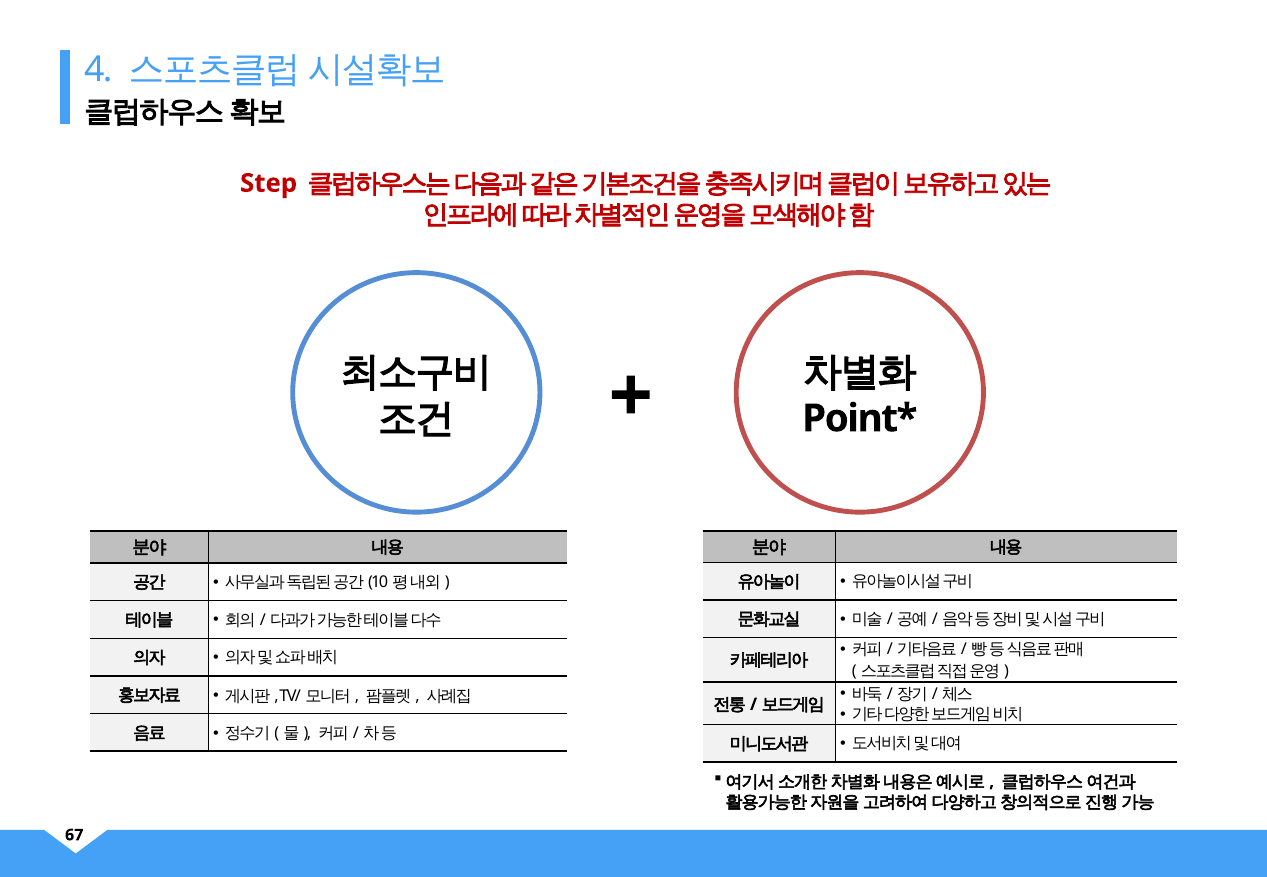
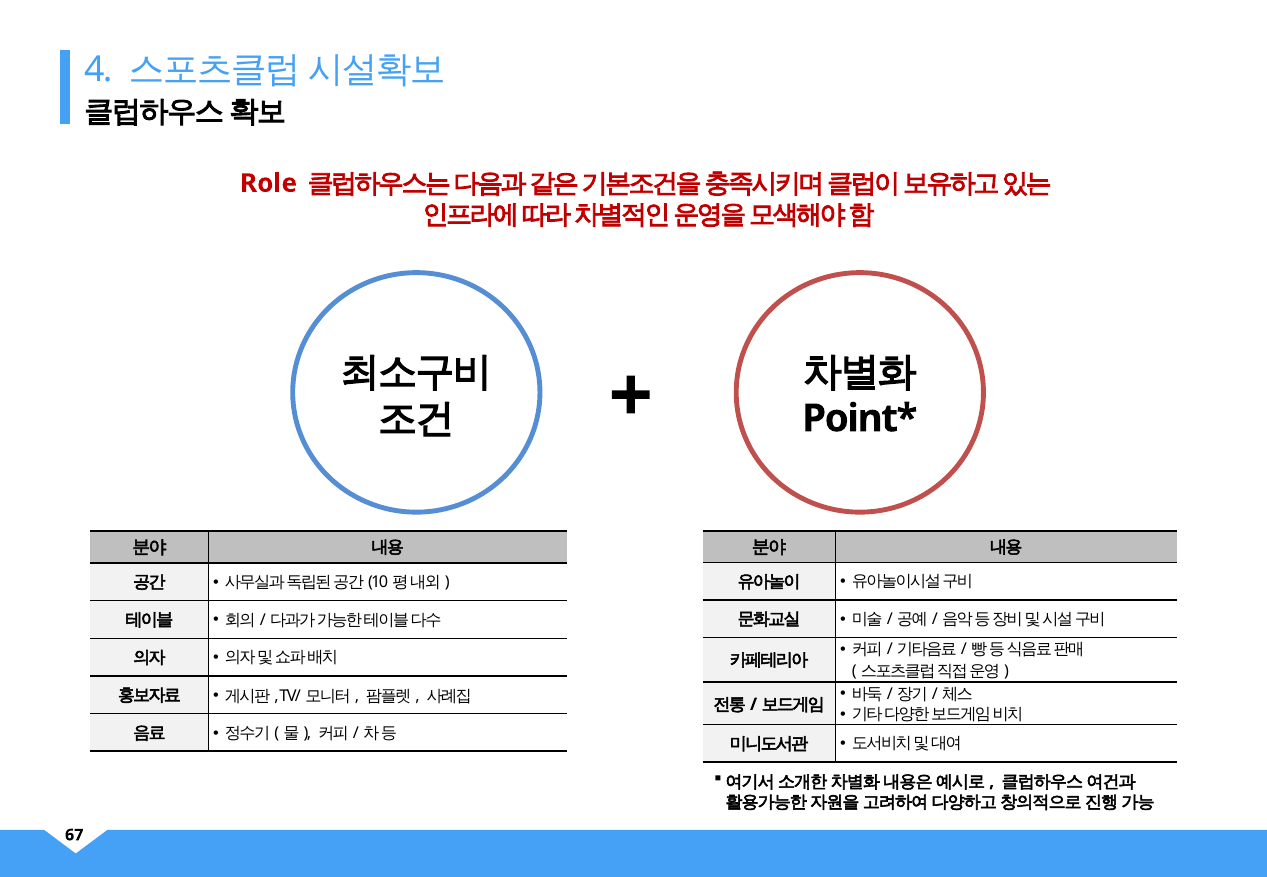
Step: Step -> Role (268, 183)
